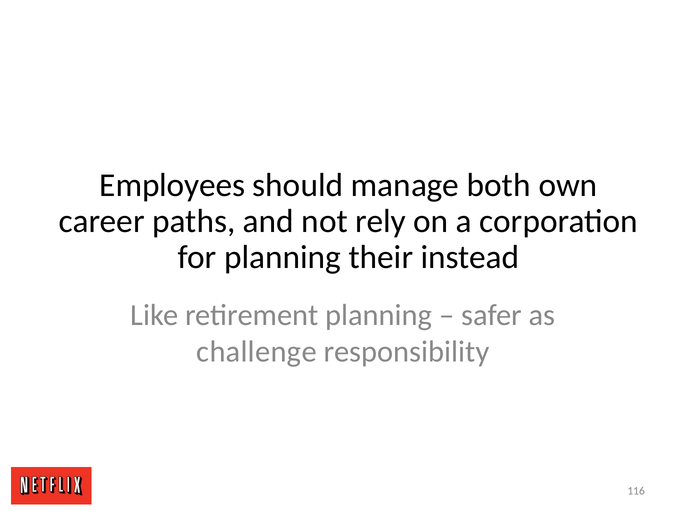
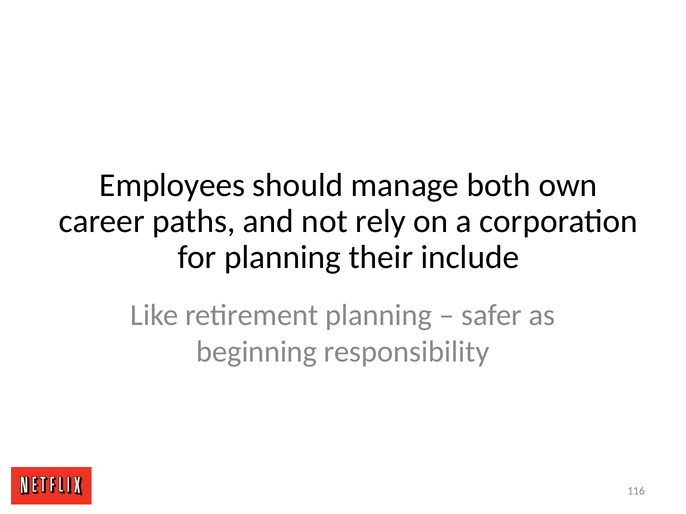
instead: instead -> include (470, 258)
challenge: challenge -> beginning (257, 352)
